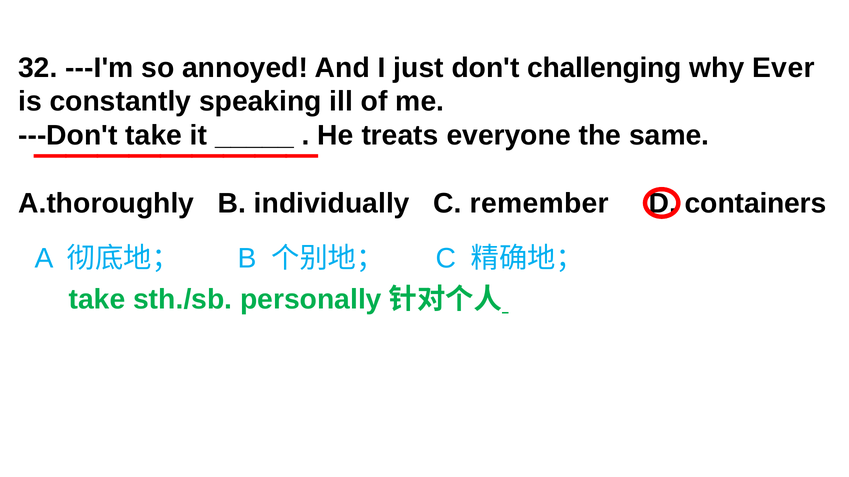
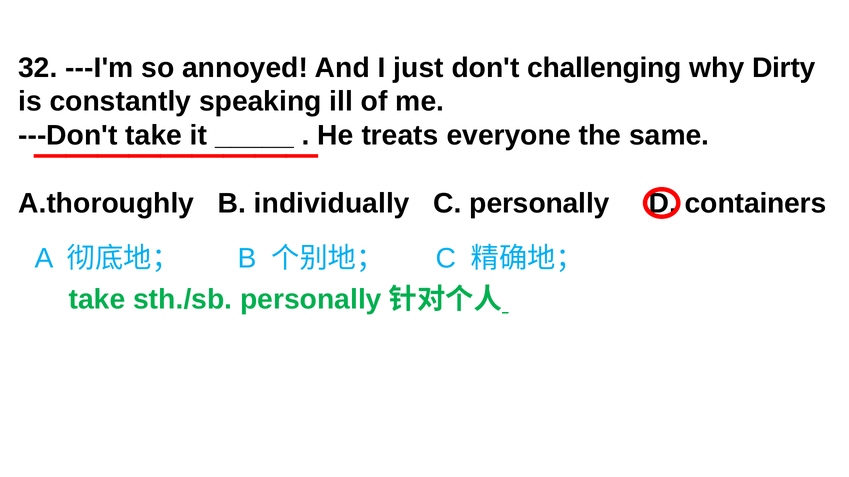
Ever: Ever -> Dirty (784, 68)
C remember: remember -> personally (539, 204)
